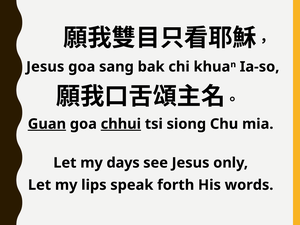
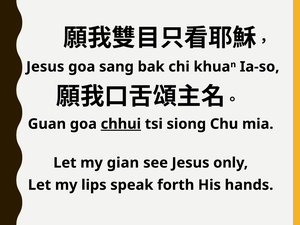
Guan underline: present -> none (47, 124)
days: days -> gian (123, 163)
words: words -> hands (249, 185)
